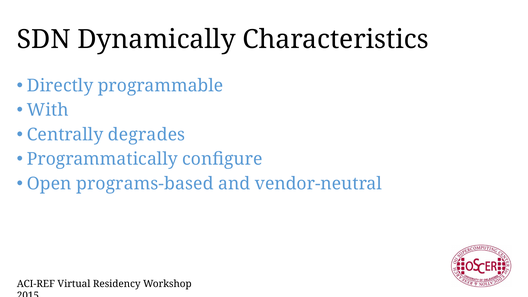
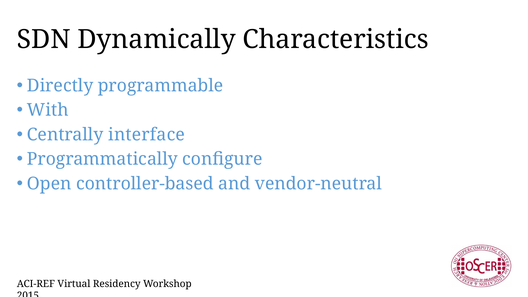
degrades: degrades -> interface (147, 135)
programs-based: programs-based -> controller-based (145, 184)
